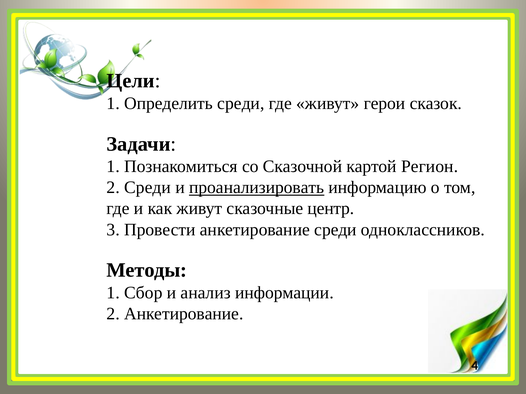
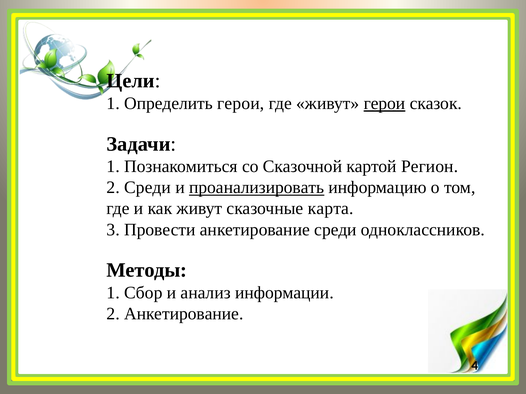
Определить среди: среди -> герои (241, 104)
герои underline: none -> present (385, 104)
центр: центр -> карта (331, 209)
